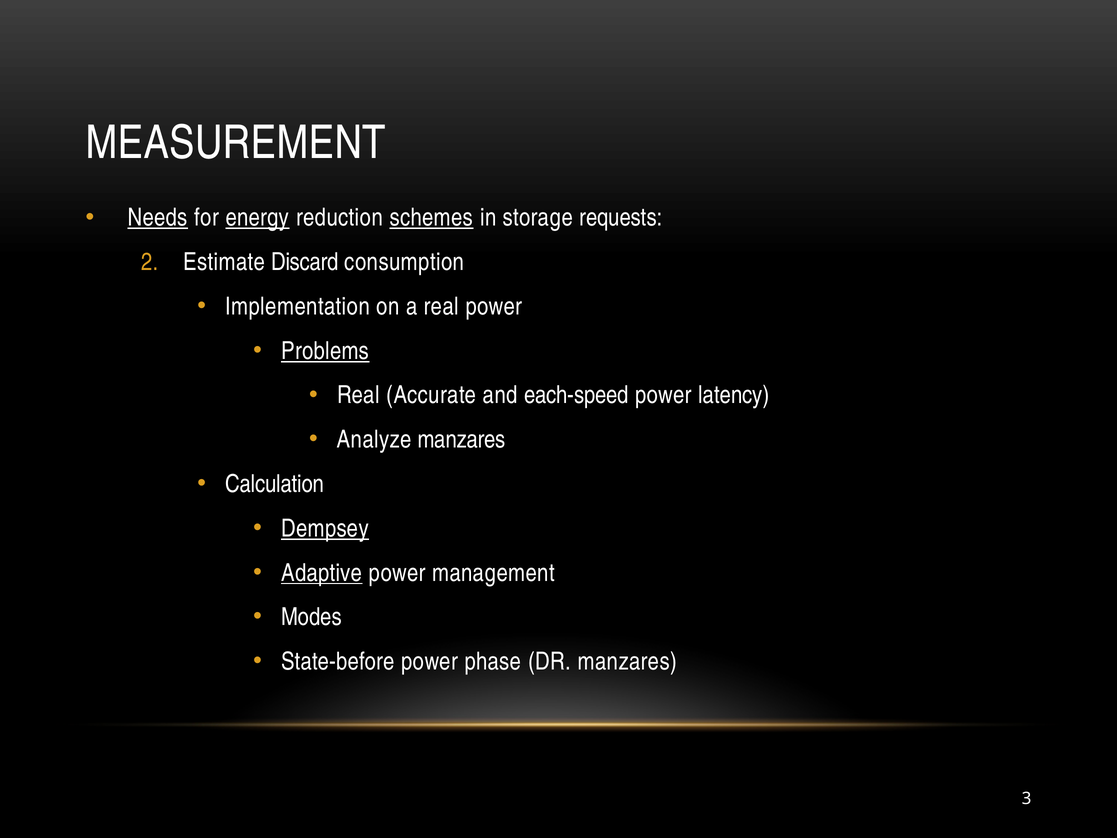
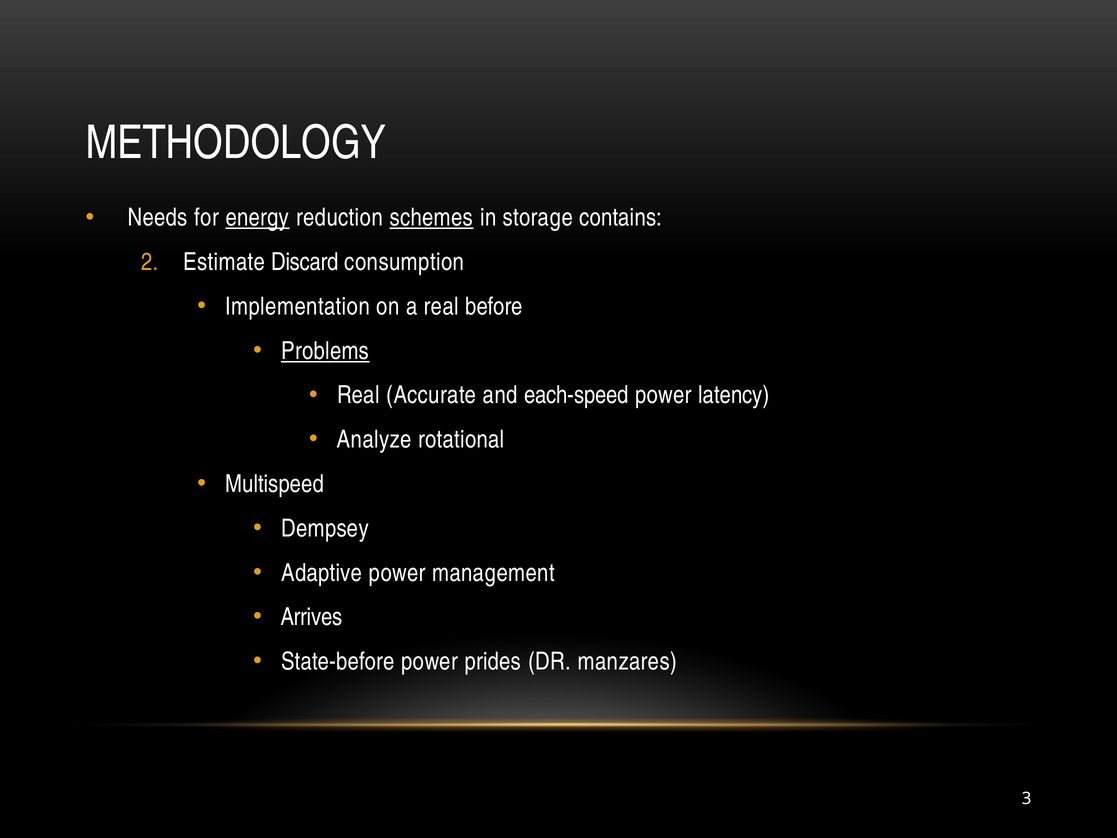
MEASUREMENT: MEASUREMENT -> METHODOLOGY (236, 143)
Needs underline: present -> none (158, 218)
requests: requests -> contains (621, 218)
real power: power -> before (494, 306)
Analyze manzares: manzares -> rotational (461, 440)
Calculation: Calculation -> Multispeed (275, 484)
Dempsey underline: present -> none (325, 528)
Adaptive underline: present -> none (322, 573)
Modes: Modes -> Arrives (312, 617)
phase: phase -> prides (493, 661)
